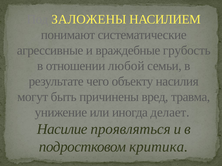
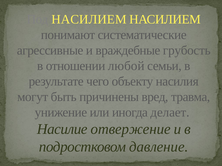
Под ЗАЛОЖЕНЫ: ЗАЛОЖЕНЫ -> НАСИЛИЕМ (89, 19)
проявляться: проявляться -> отвержение (131, 129)
критика: критика -> давление (159, 147)
